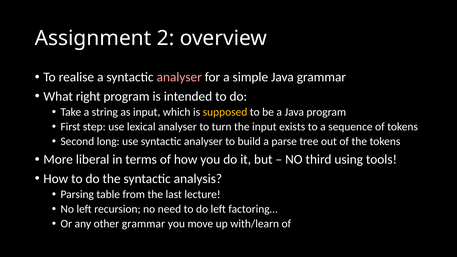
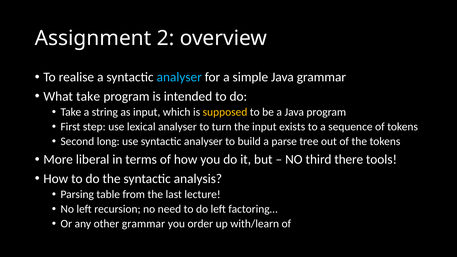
analyser colour: pink -> light blue (179, 77)
What right: right -> take (88, 96)
using: using -> there (349, 160)
move: move -> order (200, 224)
